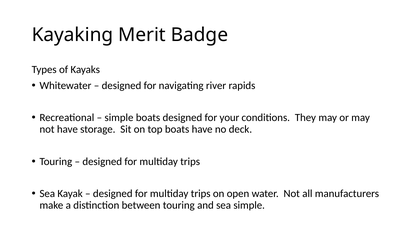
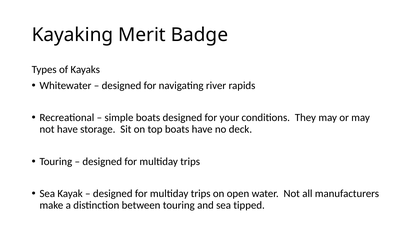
sea simple: simple -> tipped (249, 205)
